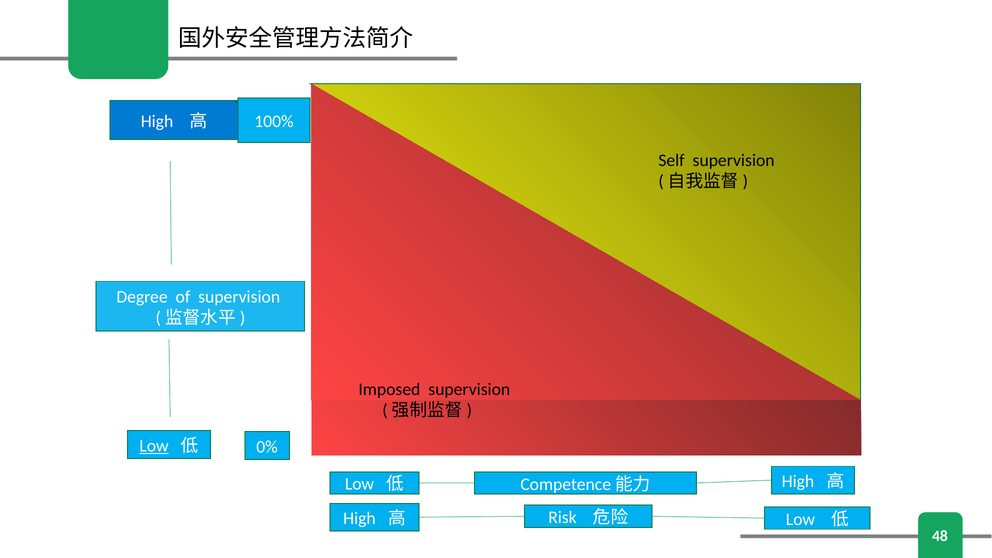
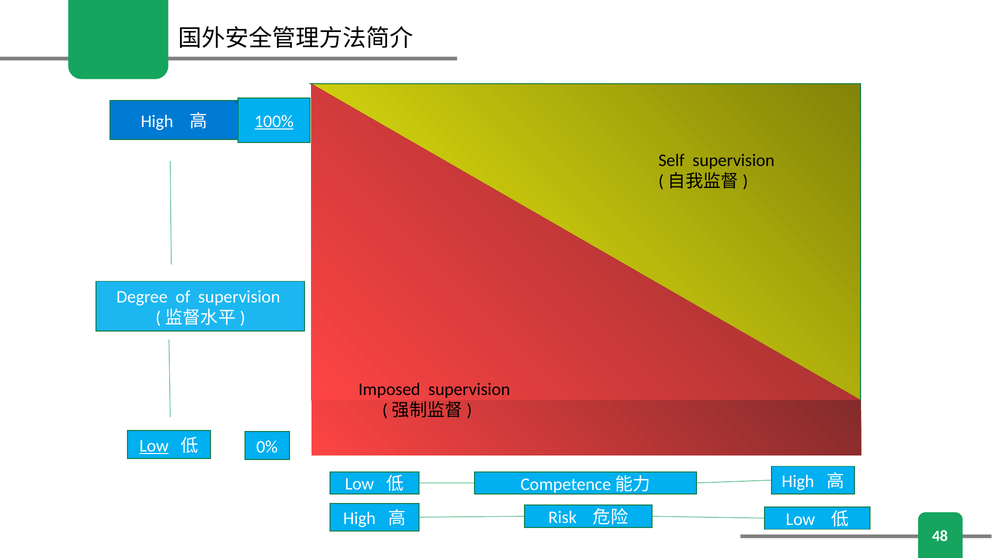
100% underline: none -> present (274, 121)
